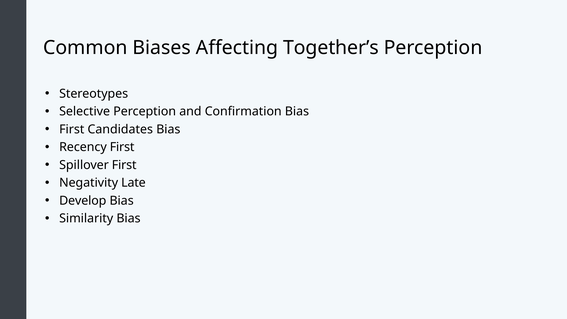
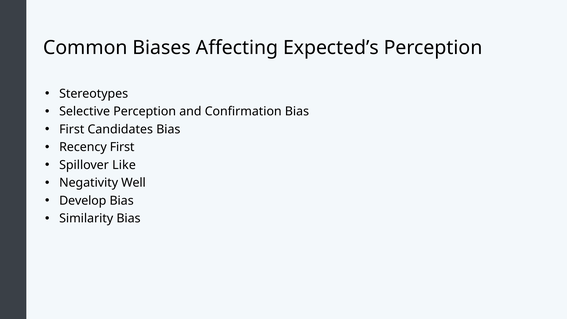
Together’s: Together’s -> Expected’s (331, 48)
Spillover First: First -> Like (124, 165)
Late: Late -> Well (133, 183)
